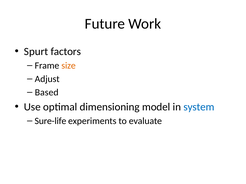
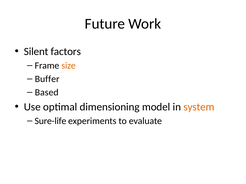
Spurt: Spurt -> Silent (36, 52)
Adjust: Adjust -> Buffer (47, 79)
system colour: blue -> orange (199, 107)
